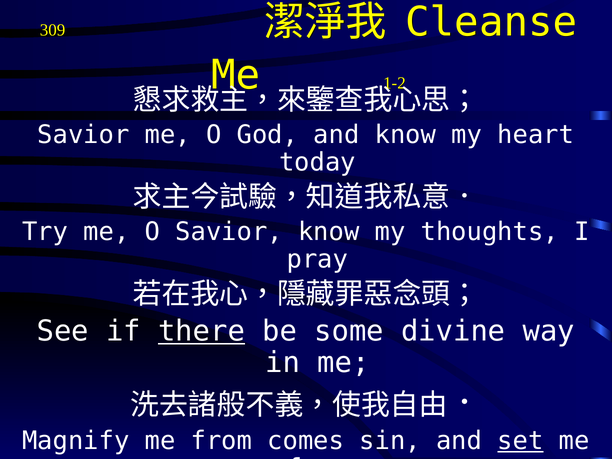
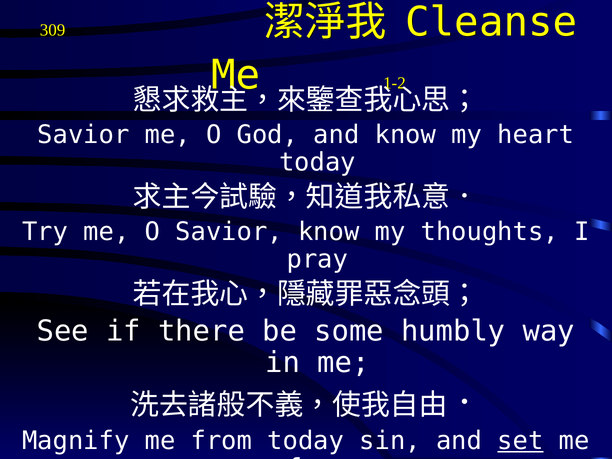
there underline: present -> none (202, 331)
divine: divine -> humbly (453, 331)
from comes: comes -> today (306, 441)
